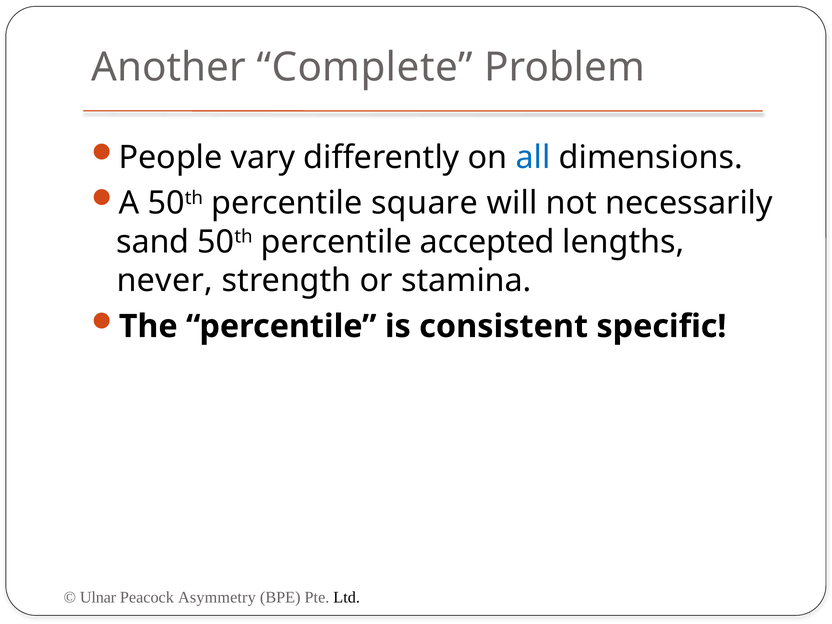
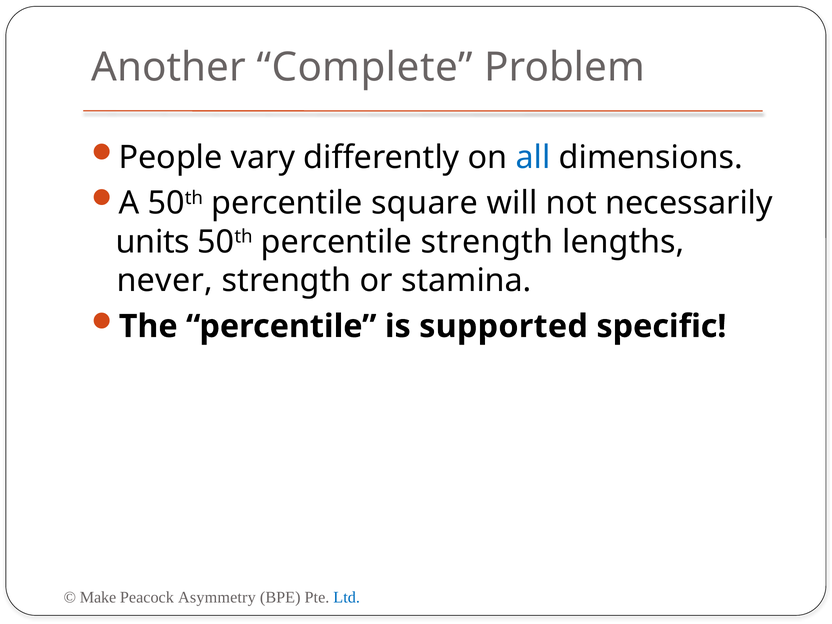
sand: sand -> units (153, 242)
percentile accepted: accepted -> strength (487, 242)
consistent: consistent -> supported (504, 326)
Ulnar: Ulnar -> Make (98, 597)
Ltd colour: black -> blue (347, 597)
